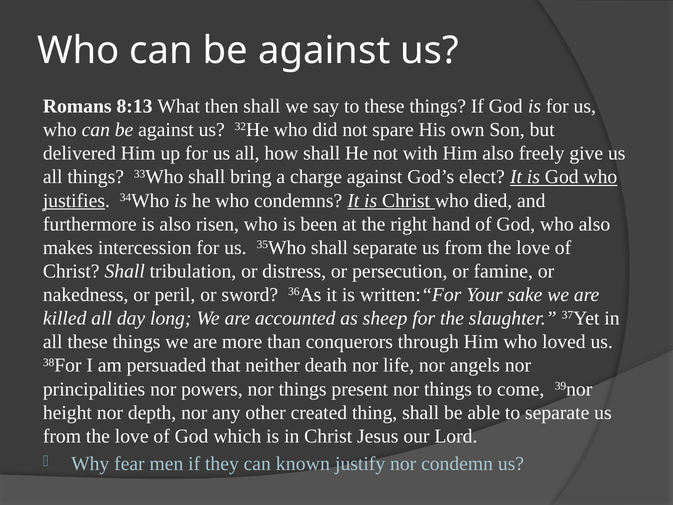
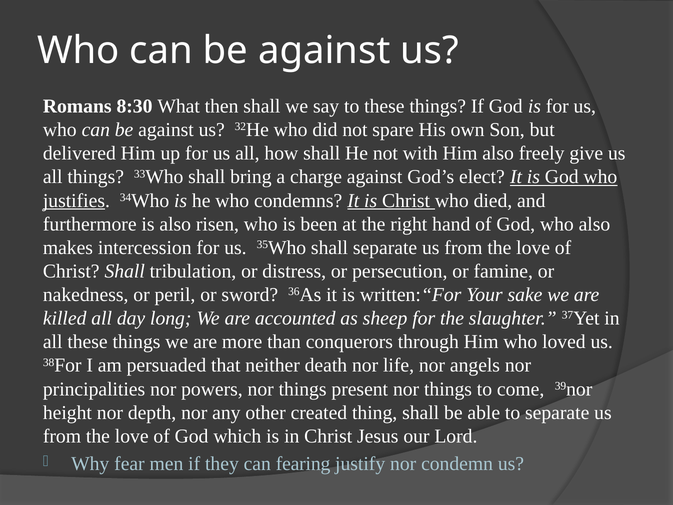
8:13: 8:13 -> 8:30 (134, 106)
known: known -> fearing (303, 463)
